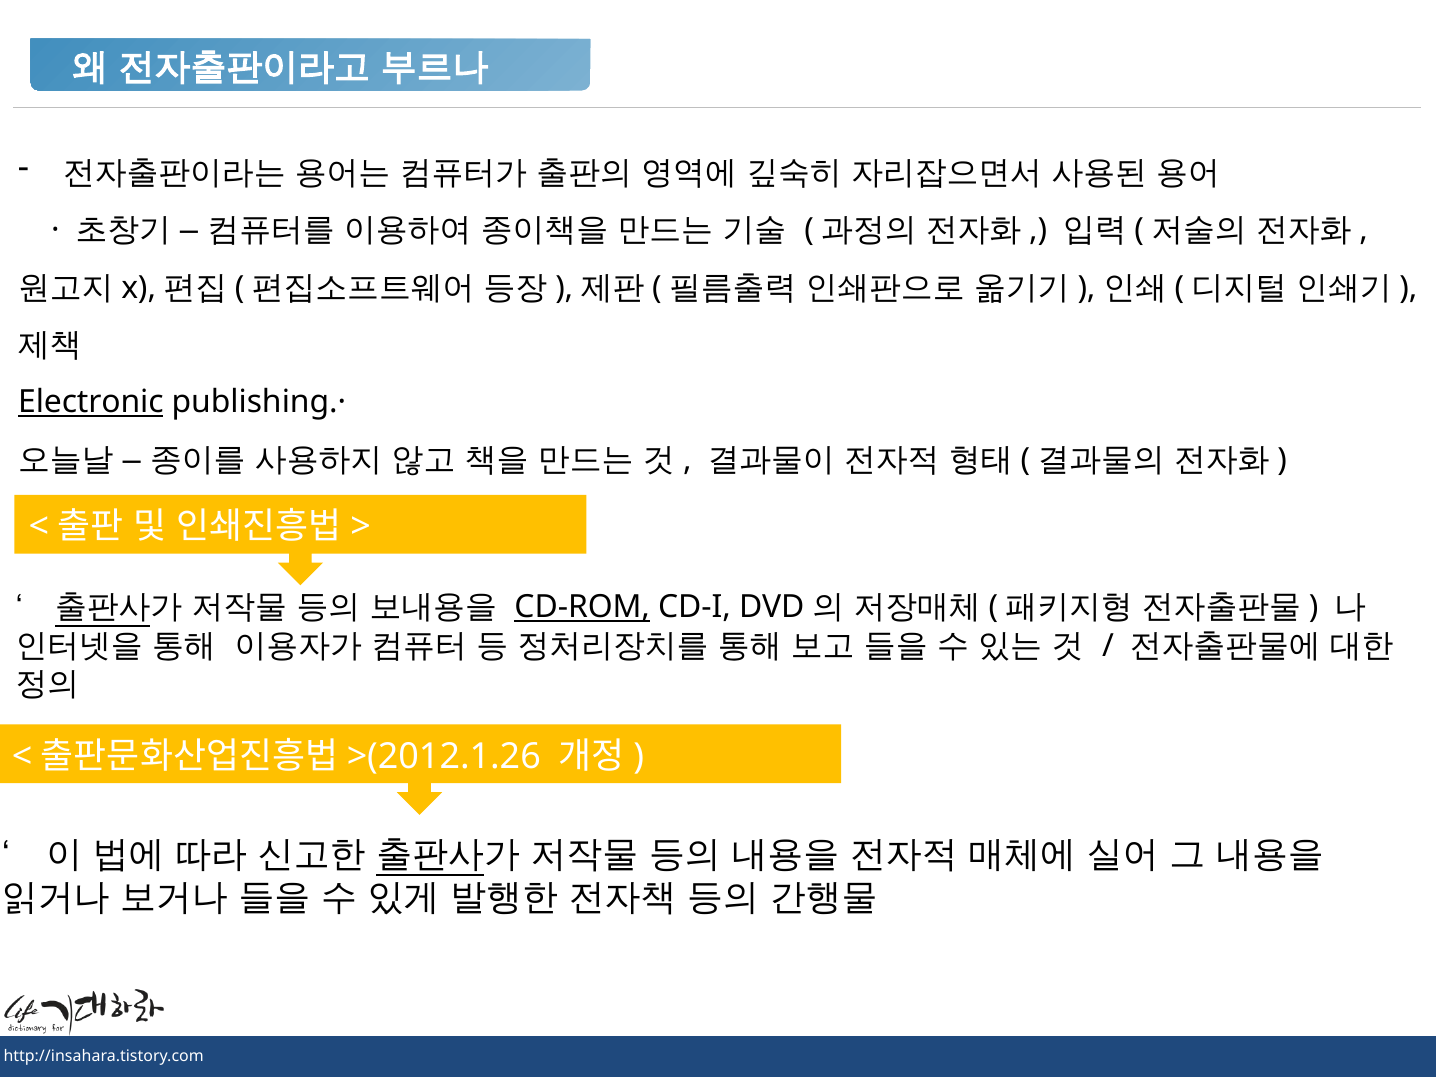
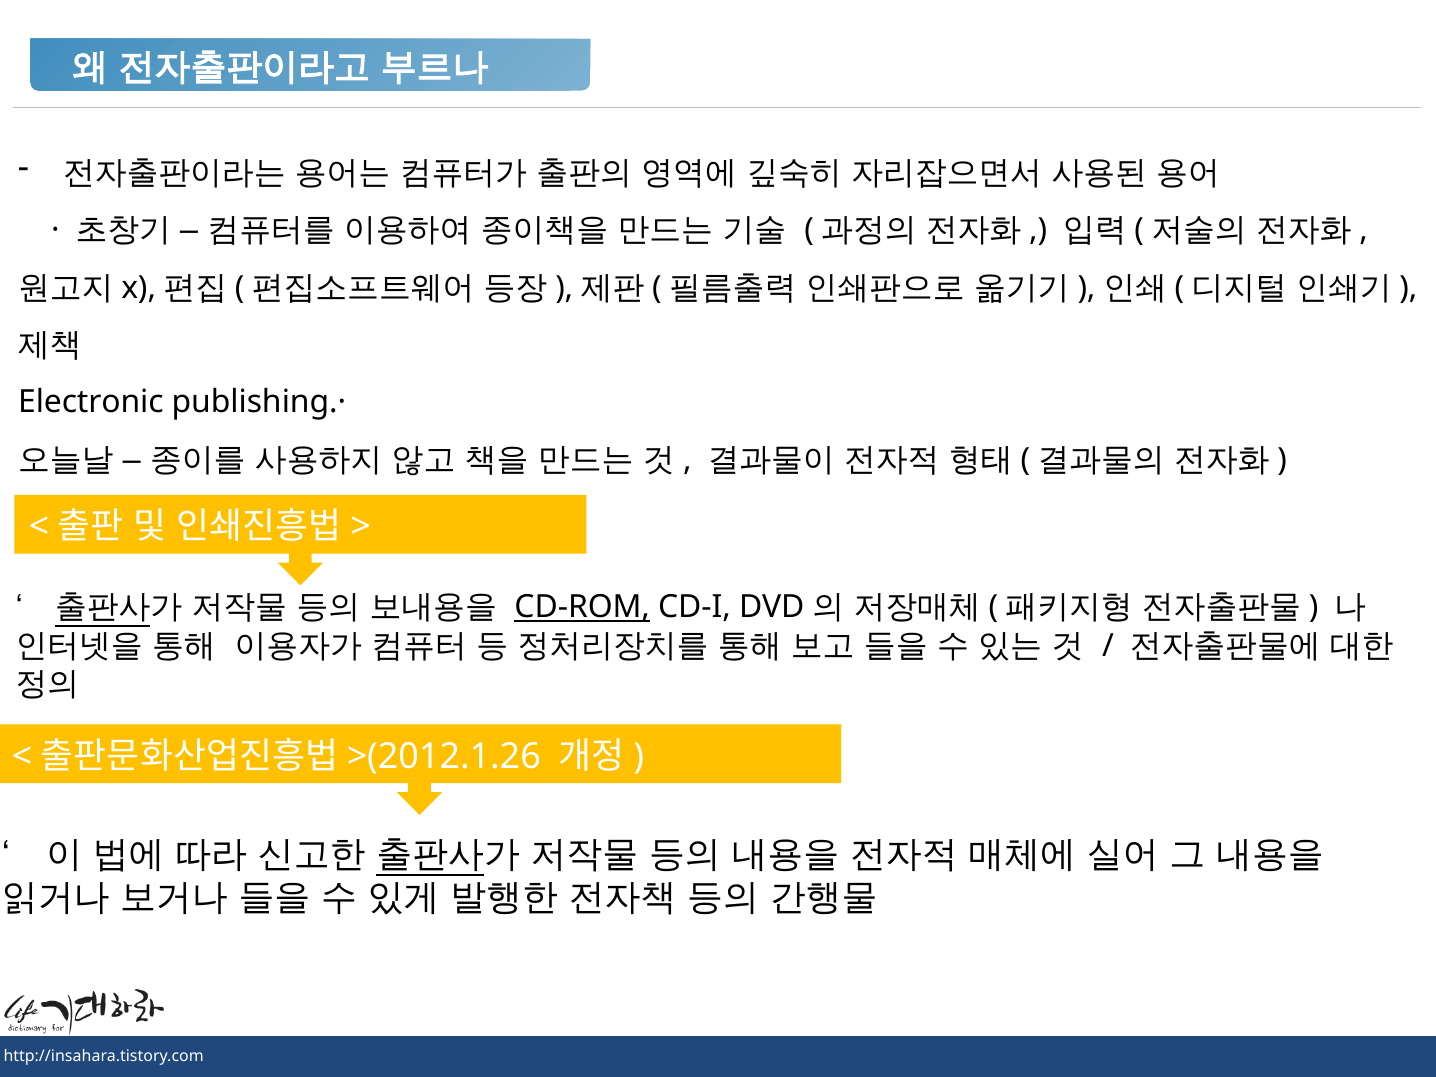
Electronic underline: present -> none (91, 402)
